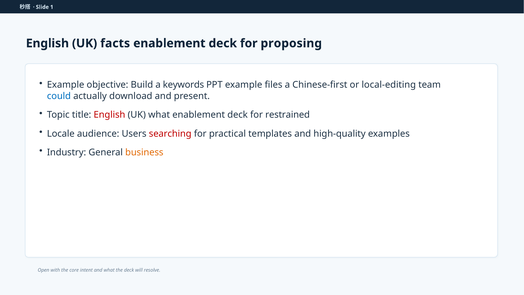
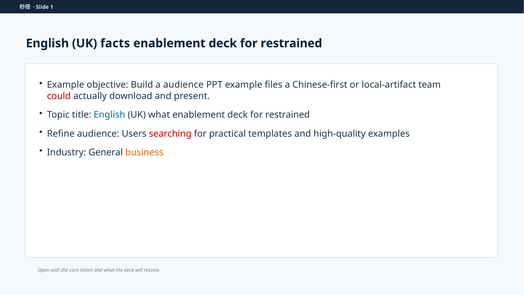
proposing: proposing -> restrained (291, 43)
a keywords: keywords -> audience (183, 85)
local-editing: local-editing -> local-artifact (389, 85)
could colour: blue -> red (59, 96)
English colour: red -> blue (109, 115)
Locale: Locale -> Refine (61, 134)
